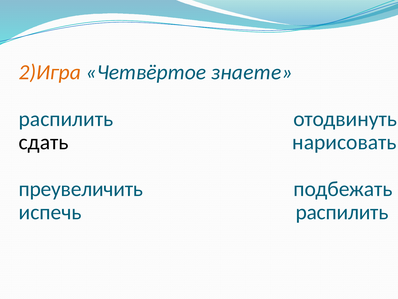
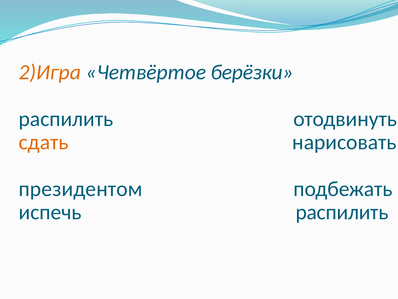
знаете: знаете -> берёзки (252, 72)
сдать colour: black -> orange (44, 142)
преувеличить: преувеличить -> президентом (81, 189)
